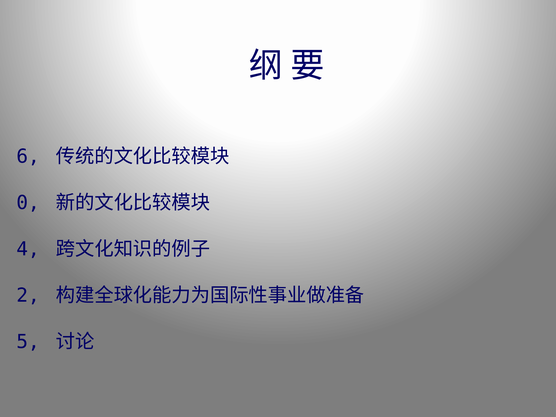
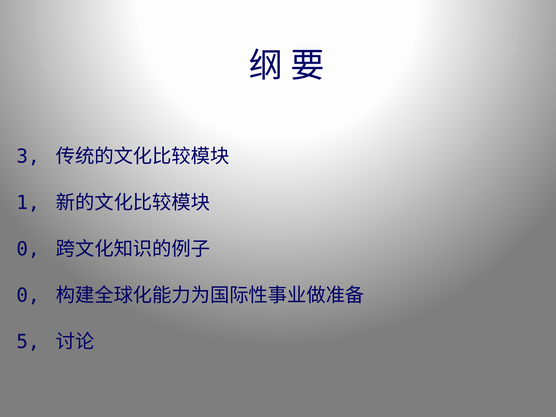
6: 6 -> 3 (28, 157)
0: 0 -> 1 (28, 203)
4: 4 -> 0 (28, 249)
2: 2 -> 0 (28, 296)
